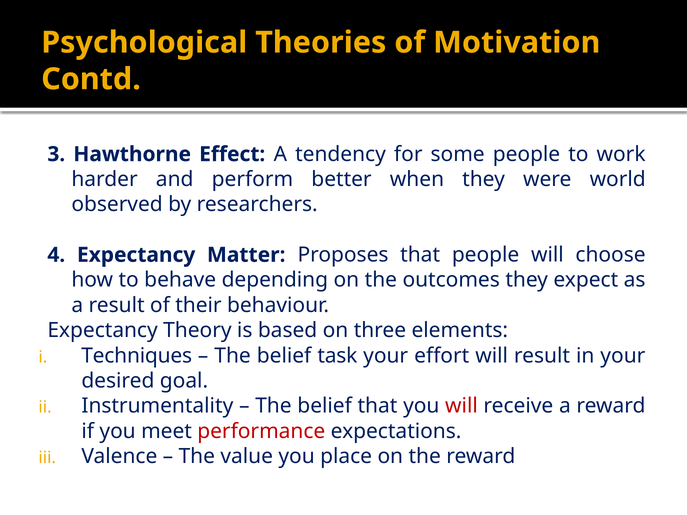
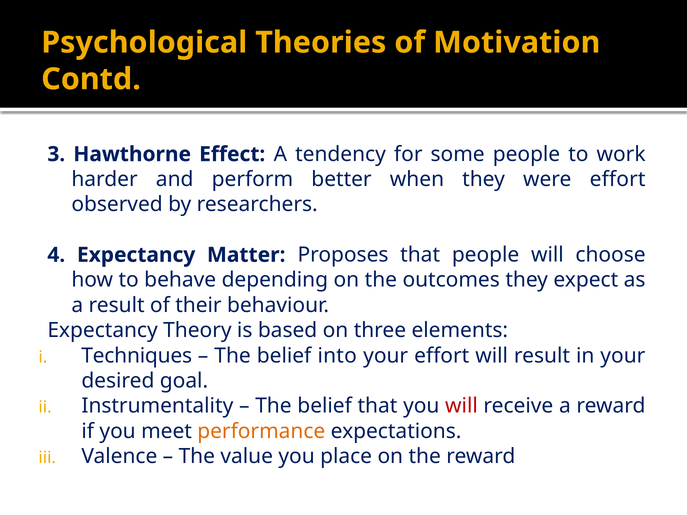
were world: world -> effort (618, 179)
task: task -> into (337, 356)
performance colour: red -> orange (261, 431)
